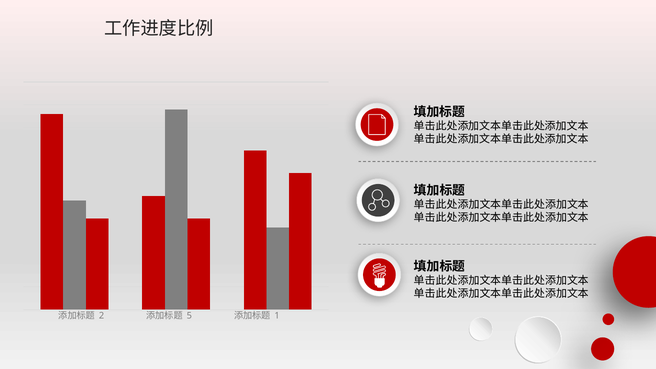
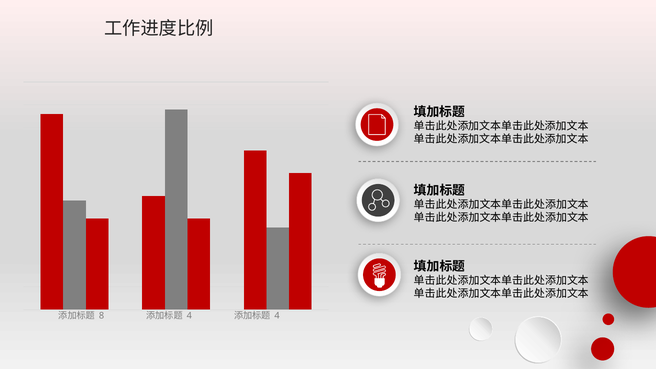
2: 2 -> 8 (102, 316)
5: 5 -> 4 (189, 316)
1: 1 -> 4 (277, 316)
